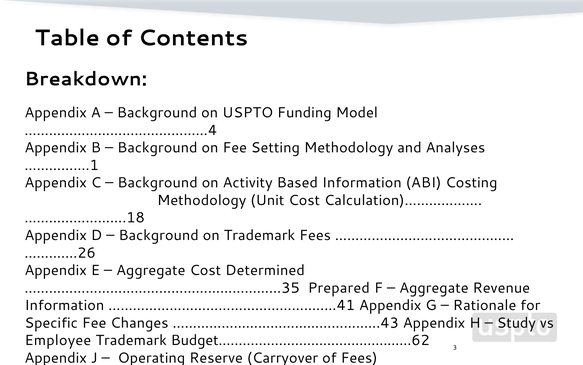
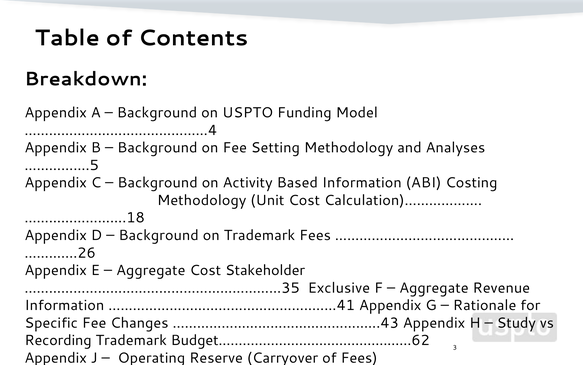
…………….1: …………….1 -> …………….5 (62, 165)
Determined: Determined -> Stakeholder (265, 270)
Prepared: Prepared -> Exclusive (339, 287)
Employee: Employee -> Recording (58, 340)
